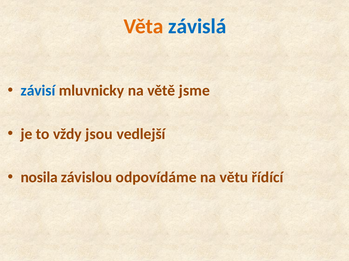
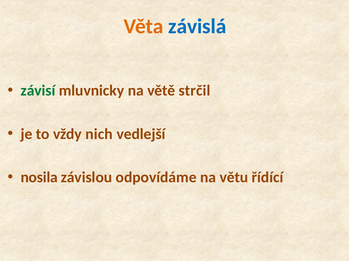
závisí colour: blue -> green (38, 91)
jsme: jsme -> strčil (195, 91)
jsou: jsou -> nich (99, 134)
